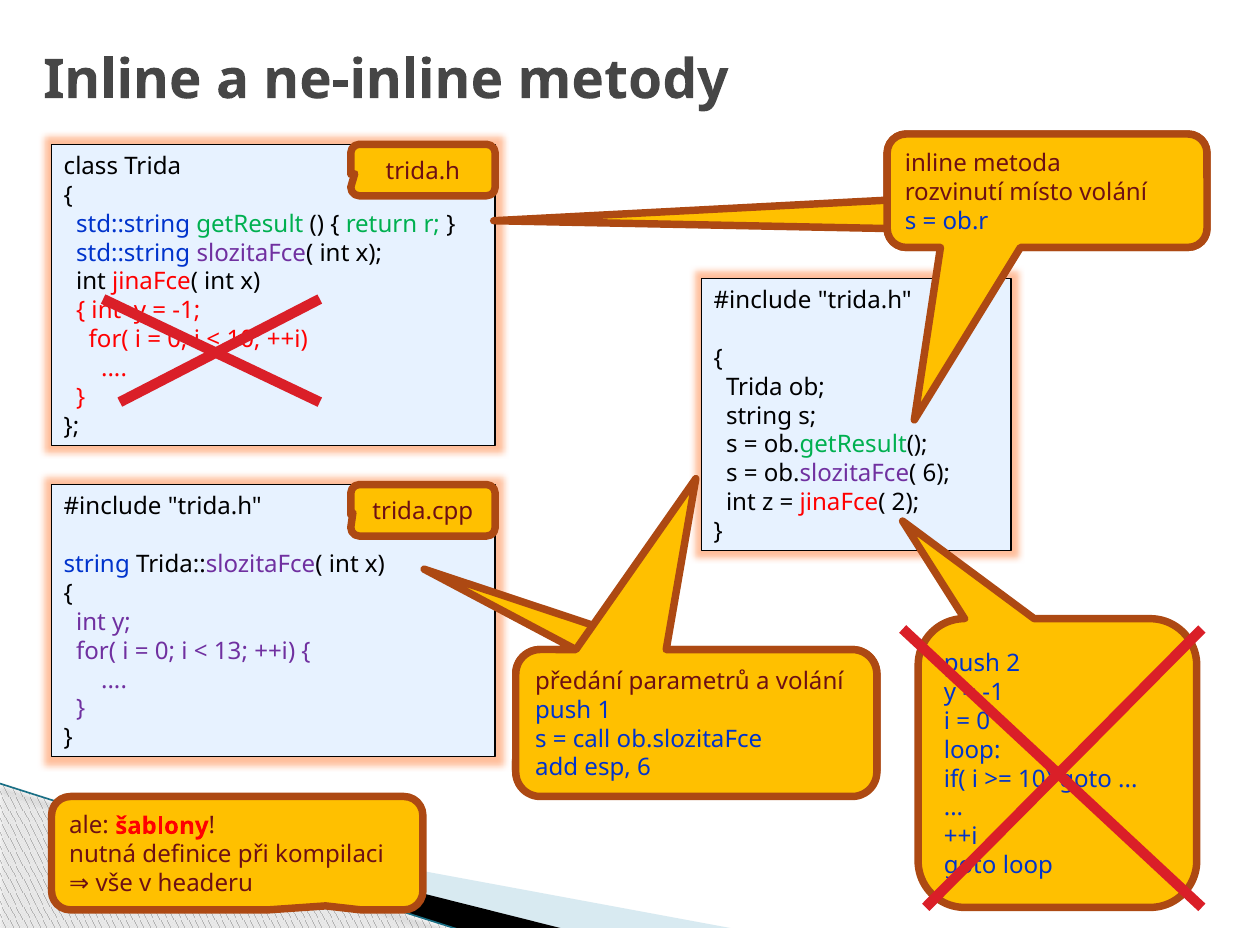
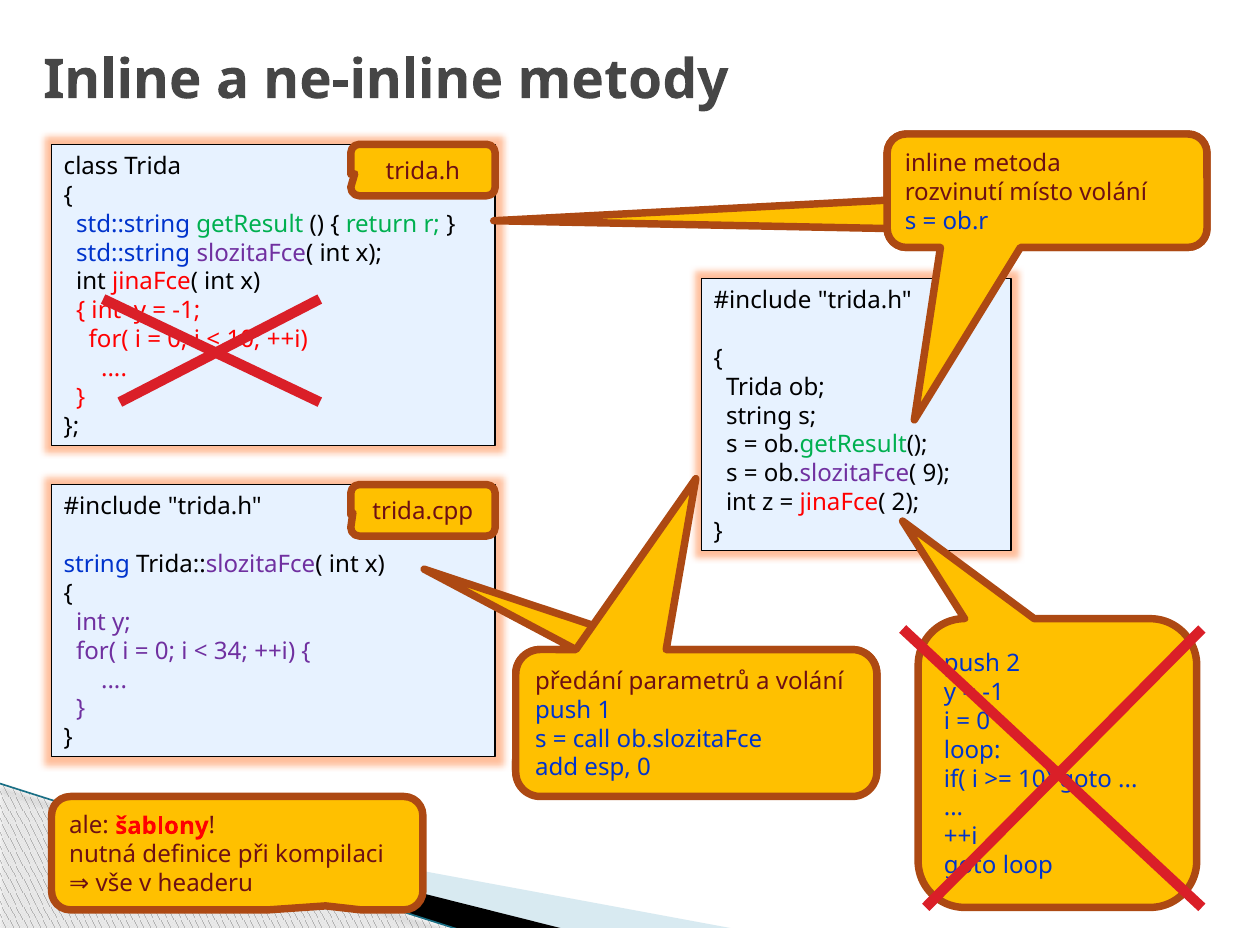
6: 6 -> 9 (936, 474)
13: 13 -> 34 (231, 652)
esp 6: 6 -> 0 (644, 768)
